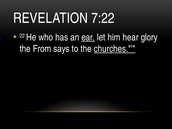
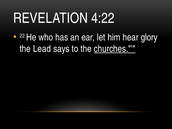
7:22: 7:22 -> 4:22 (103, 18)
ear underline: present -> none (88, 37)
From: From -> Lead (42, 49)
